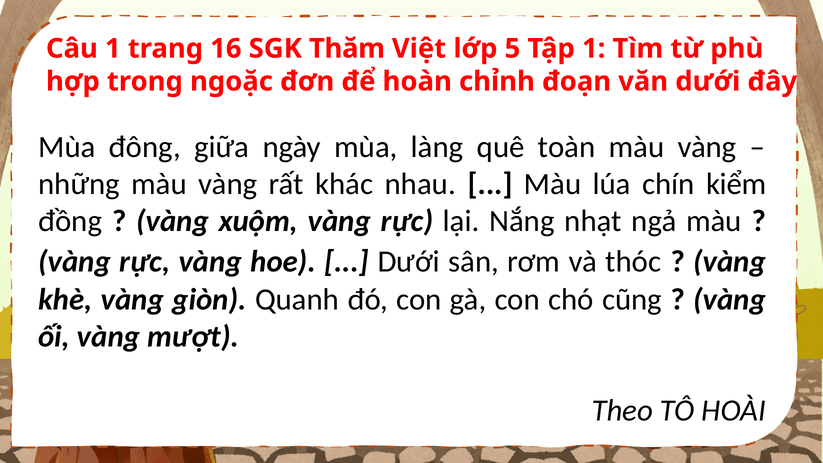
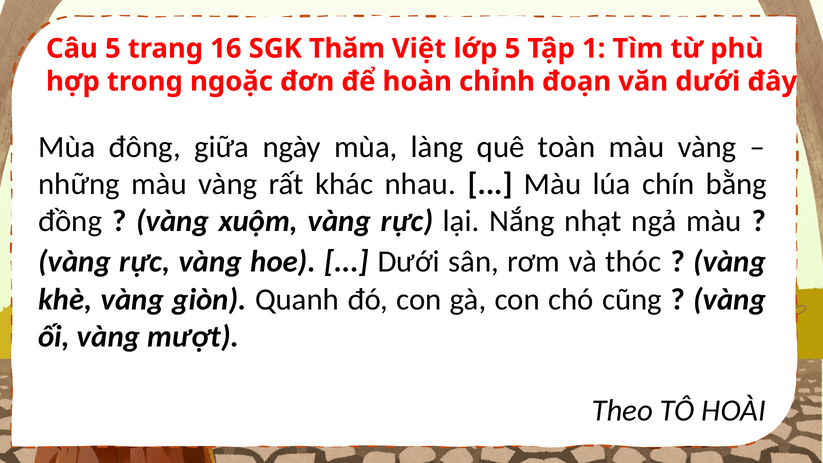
Câu 1: 1 -> 5 (113, 49)
kiểm: kiểm -> bằng (736, 184)
